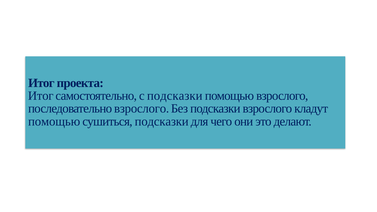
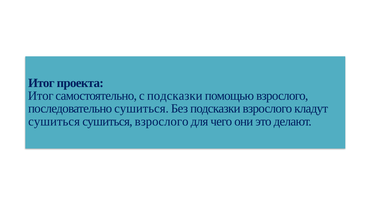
последовательно взрослого: взрослого -> сушиться (142, 109)
помощью: помощью -> сушиться (54, 121)
сушиться подсказки: подсказки -> взрослого (162, 121)
